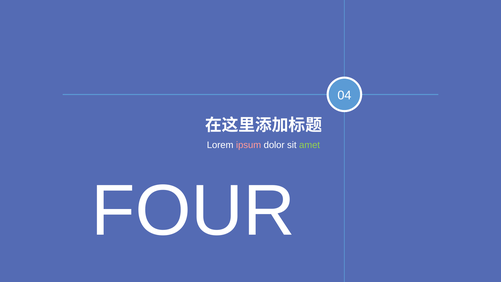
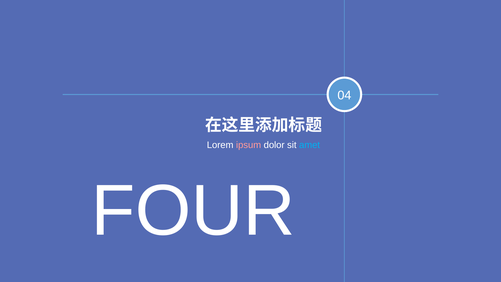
amet colour: light green -> light blue (310, 145)
